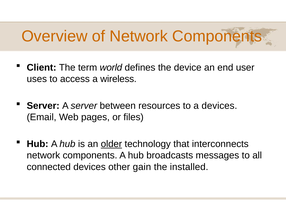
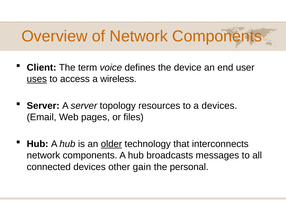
world: world -> voice (111, 67)
uses underline: none -> present (37, 79)
between: between -> topology (118, 105)
installed: installed -> personal (189, 166)
